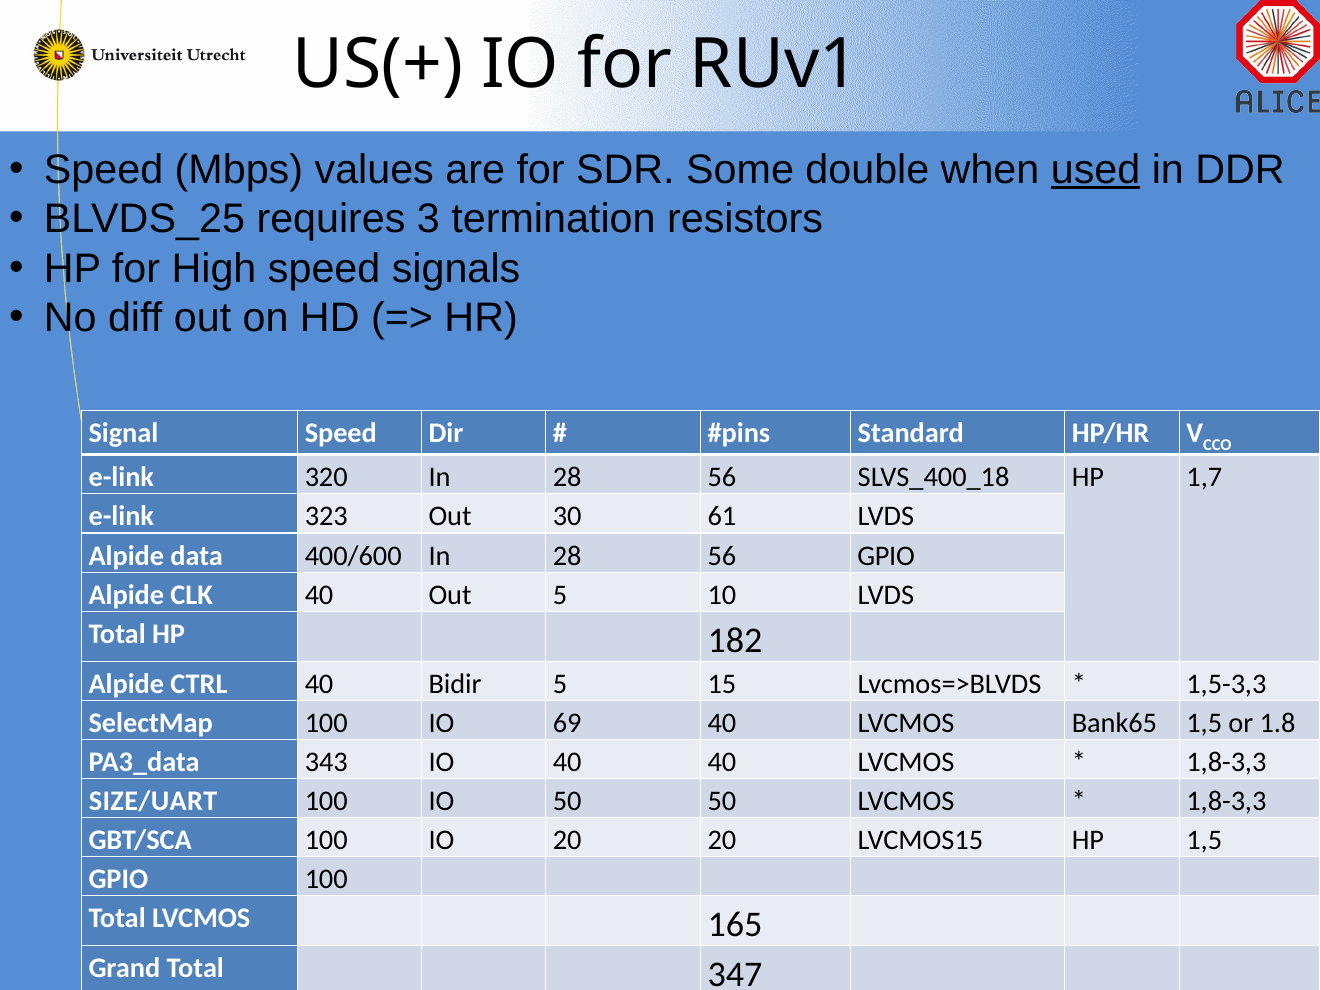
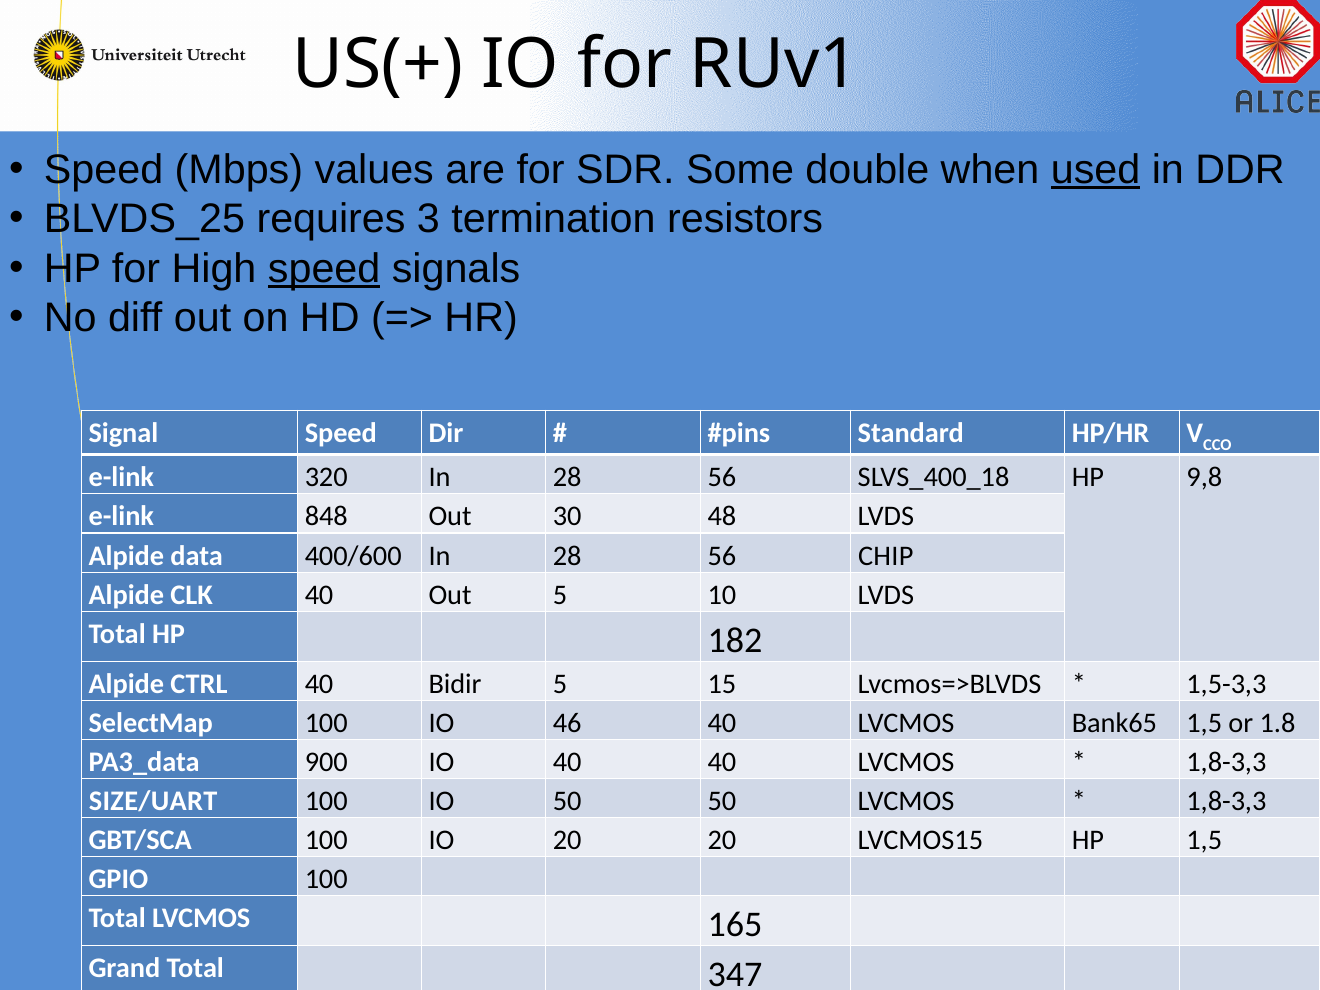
speed underline: none -> present (324, 269)
1,7: 1,7 -> 9,8 (1204, 478)
323: 323 -> 848 (326, 517)
61: 61 -> 48 (722, 517)
56 GPIO: GPIO -> CHIP (886, 556)
69: 69 -> 46 (567, 723)
343: 343 -> 900 (326, 762)
